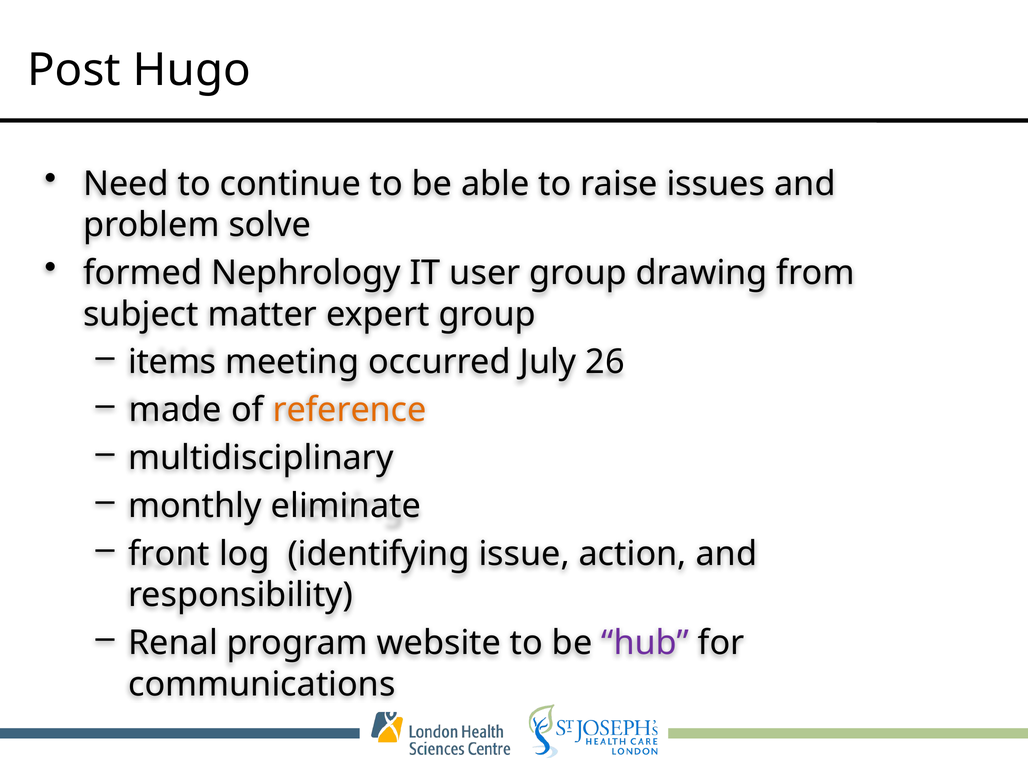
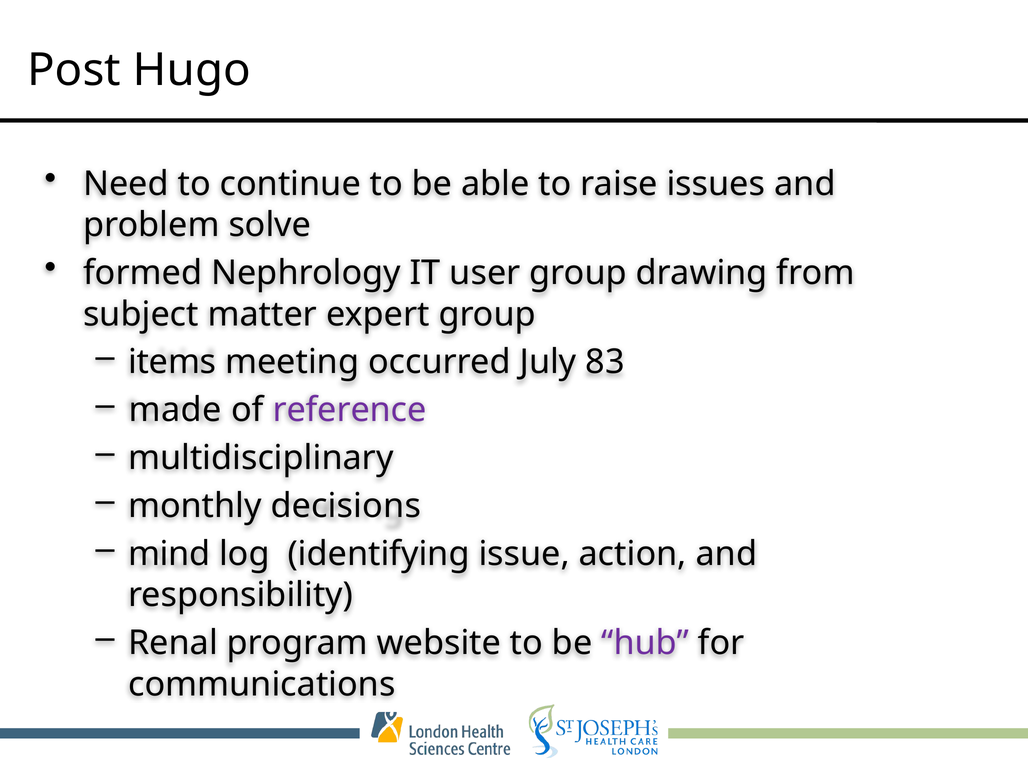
26: 26 -> 83 (605, 362)
reference colour: orange -> purple (350, 410)
eliminate: eliminate -> decisions (346, 506)
front: front -> mind (169, 554)
